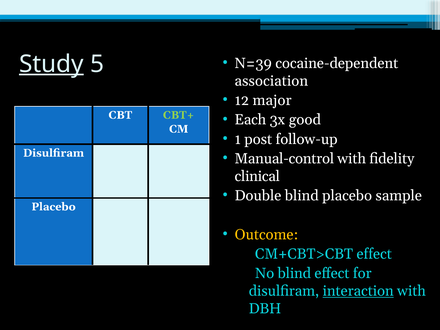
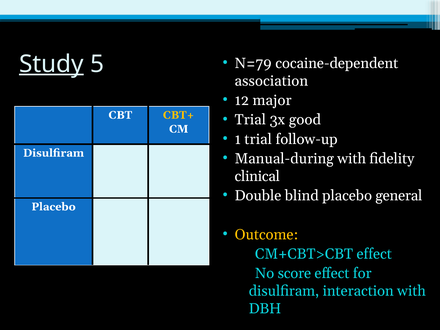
N=39: N=39 -> N=79 (253, 63)
CBT+ colour: light green -> yellow (179, 115)
Each: Each -> Trial (250, 120)
1 post: post -> trial (258, 139)
Manual-control: Manual-control -> Manual-during (284, 159)
sample: sample -> general (399, 196)
No blind: blind -> score (294, 273)
interaction underline: present -> none (358, 291)
